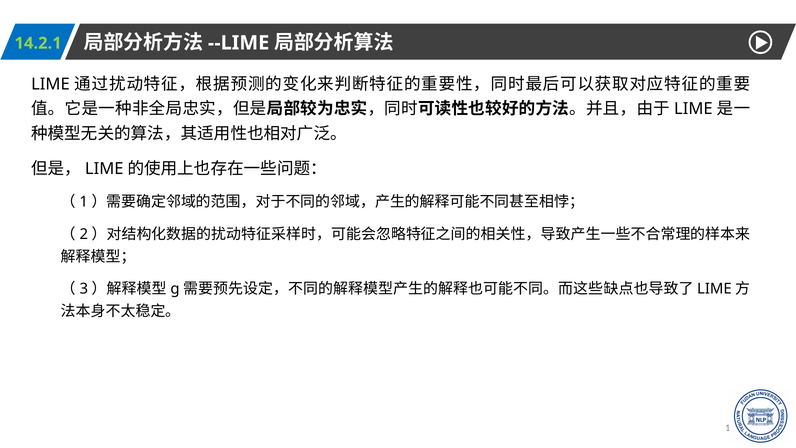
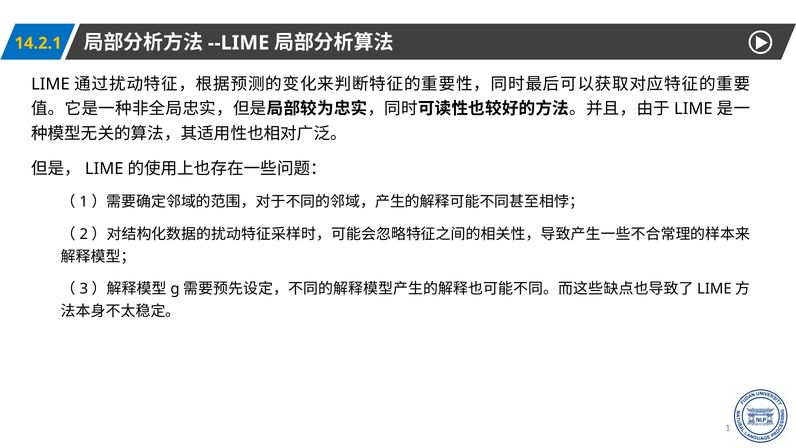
14.2.1 colour: light green -> yellow (38, 43)
